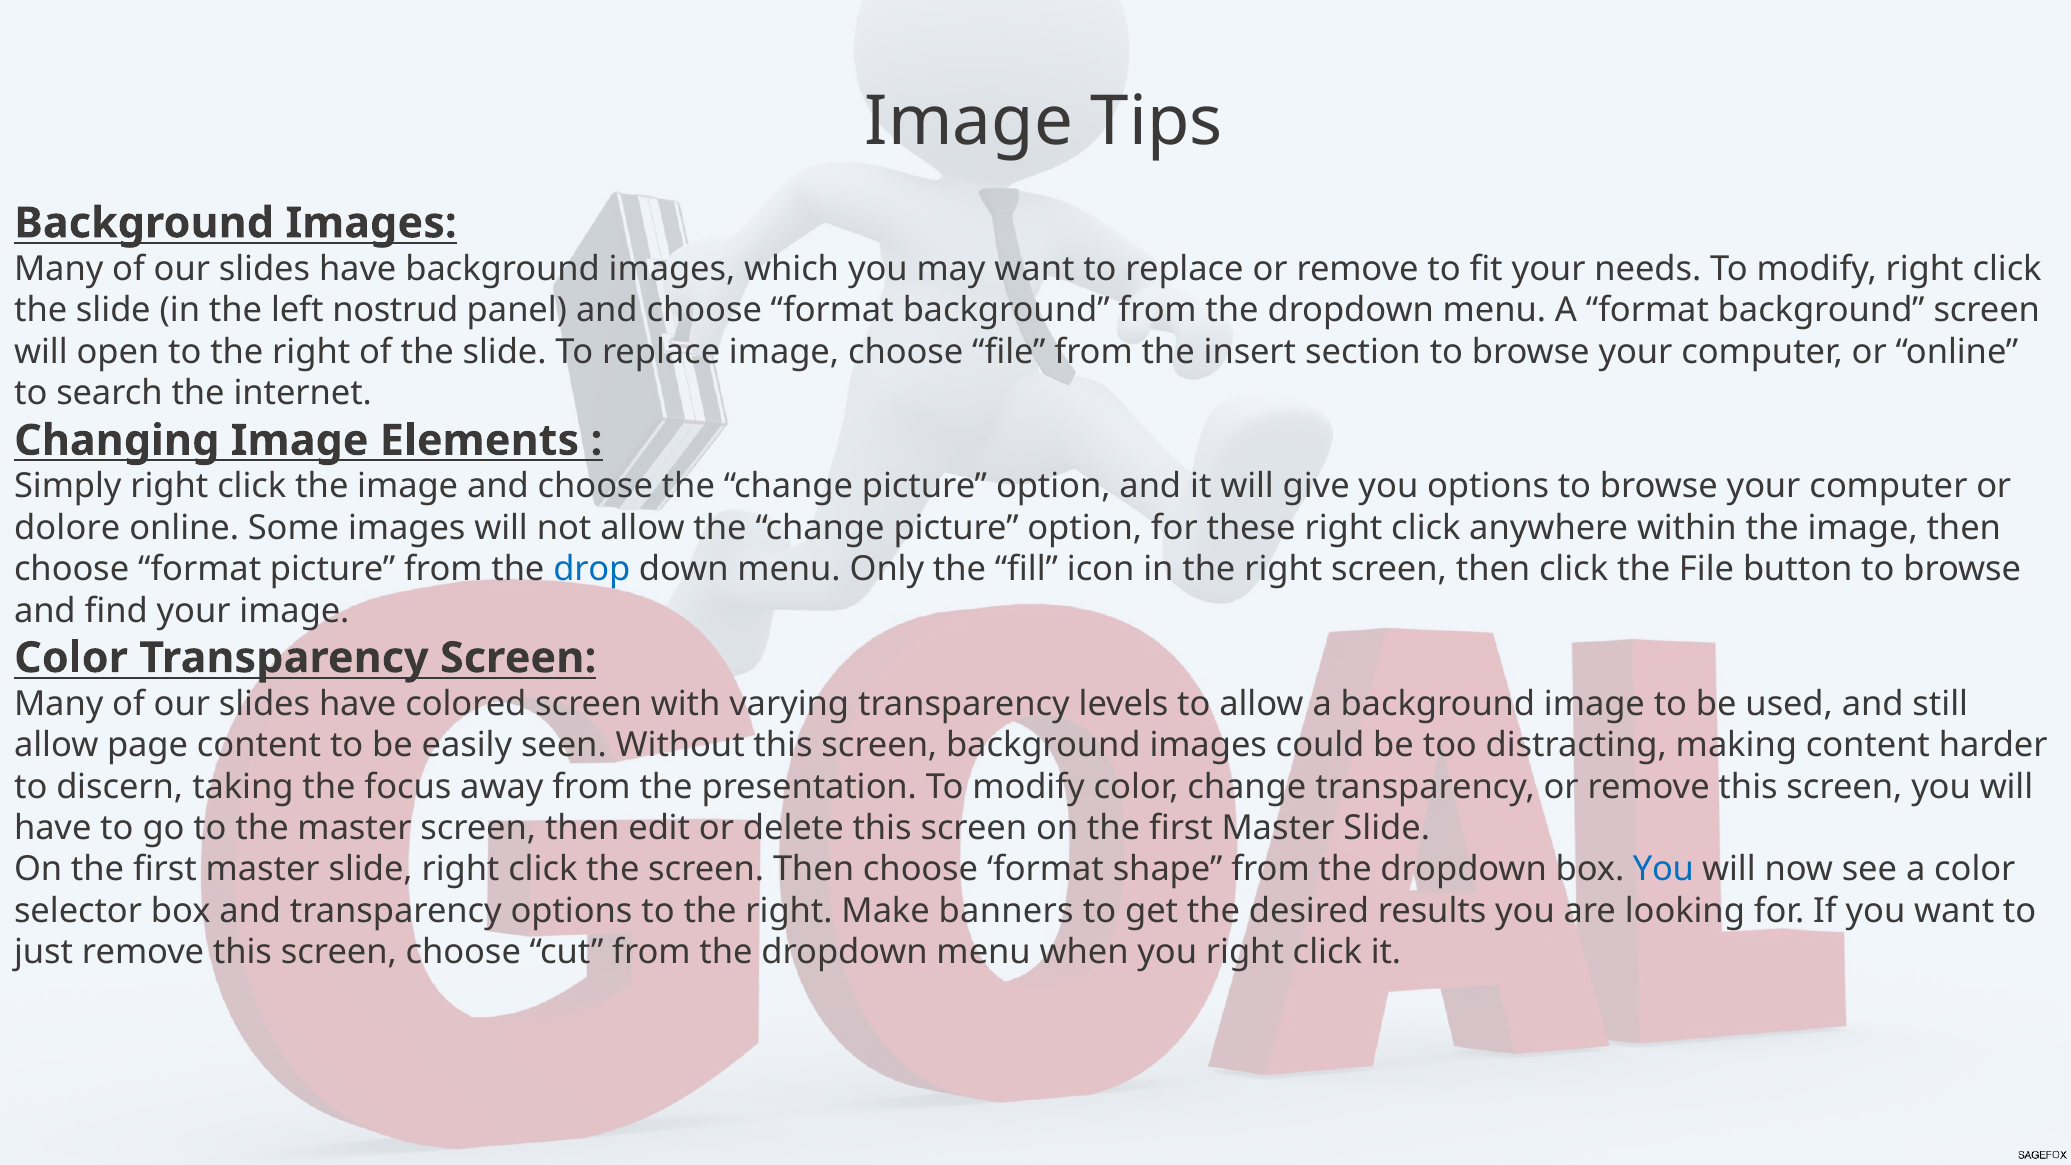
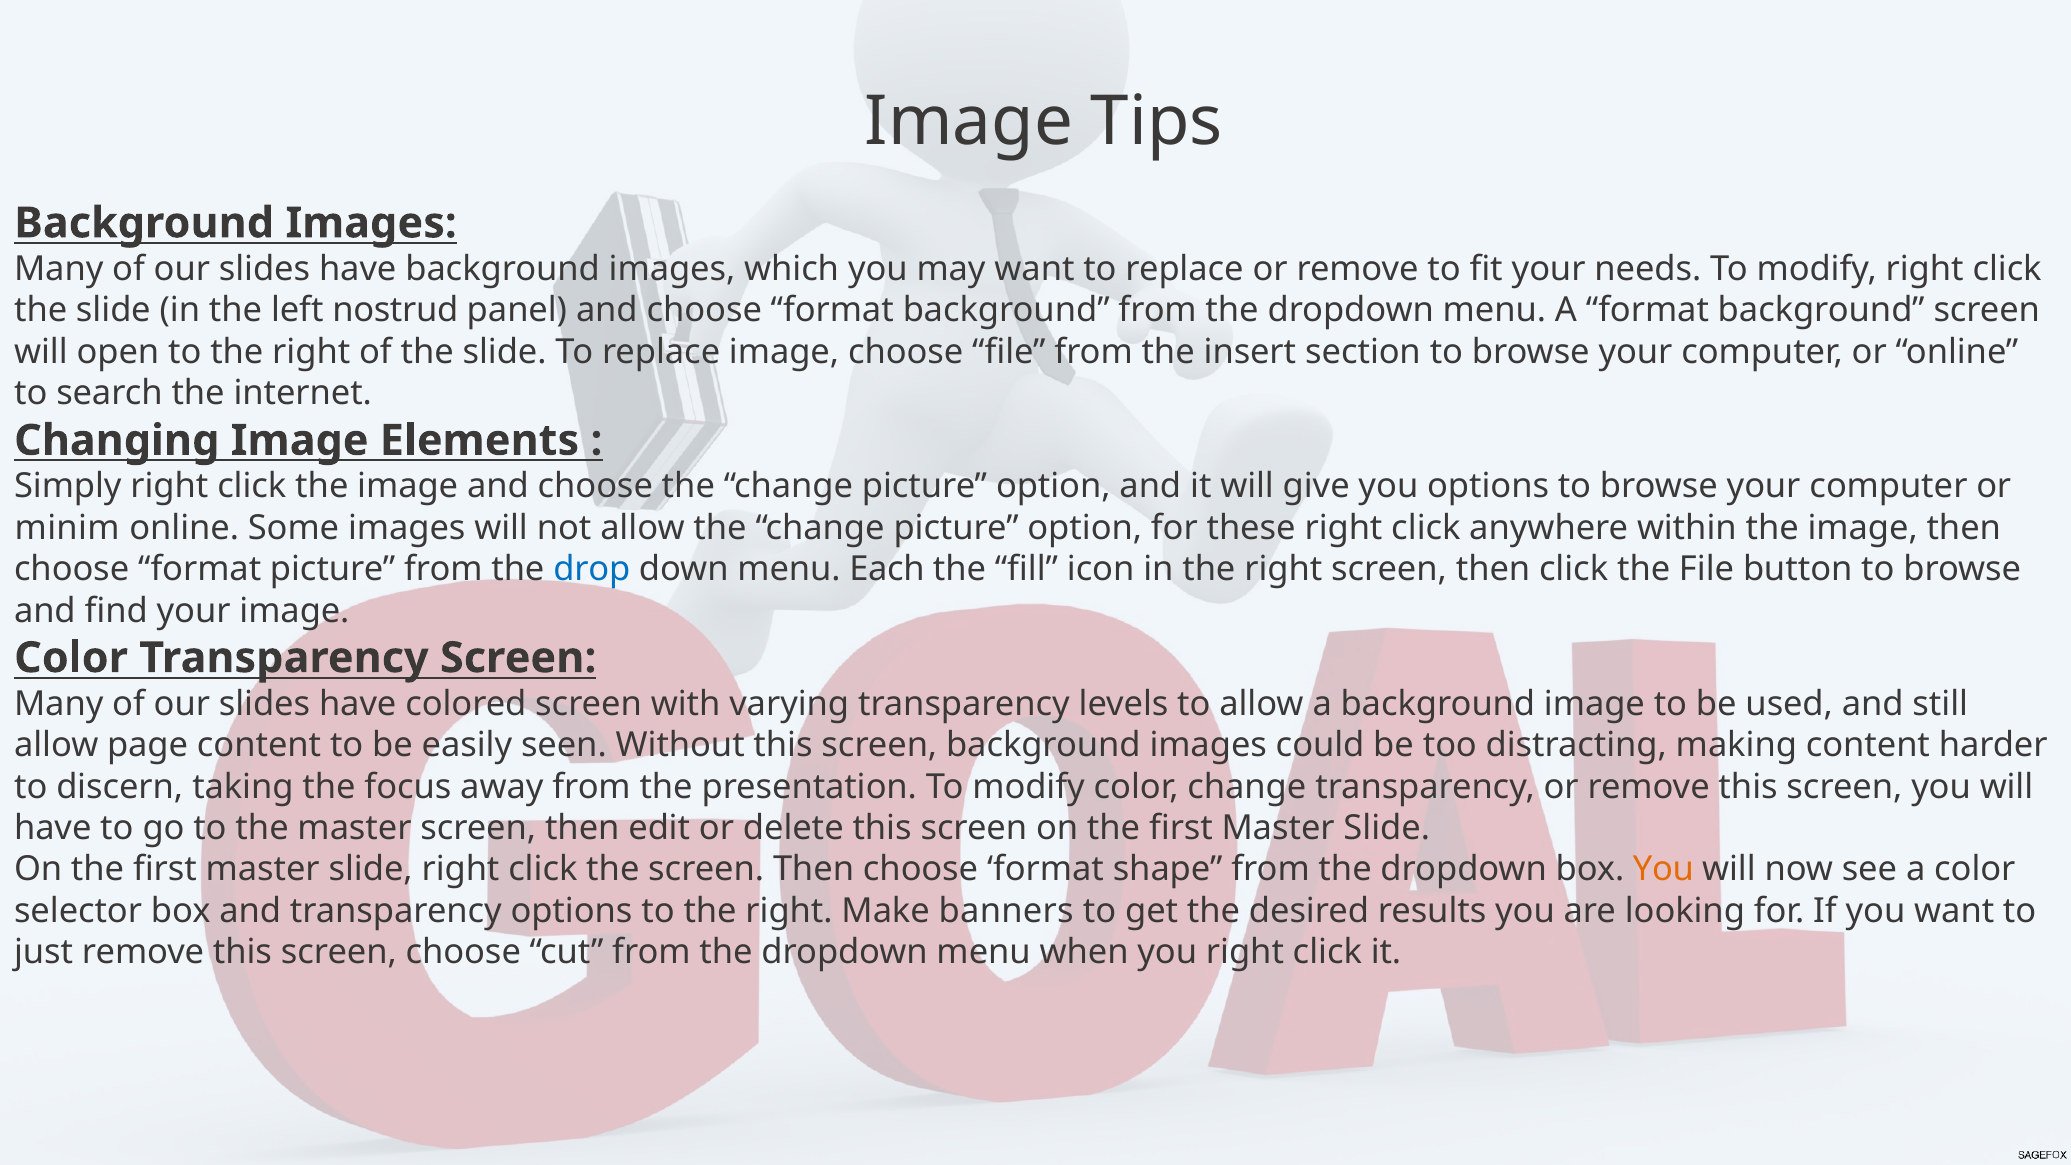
dolore: dolore -> minim (67, 528)
Only: Only -> Each (887, 569)
You colour: blue -> orange (1663, 869)
